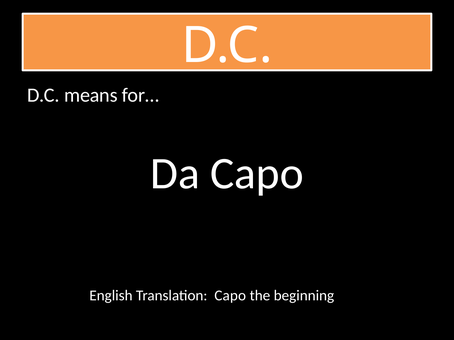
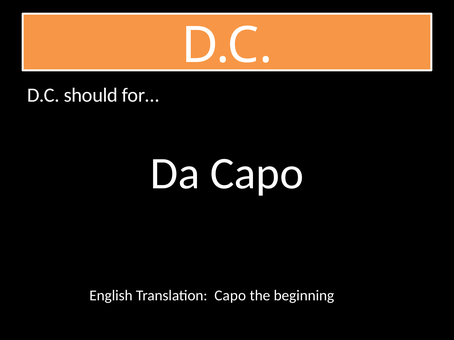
means: means -> should (91, 95)
